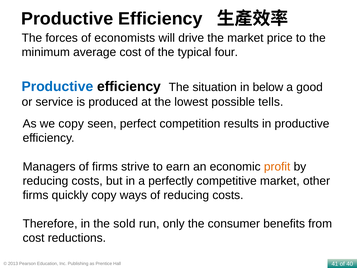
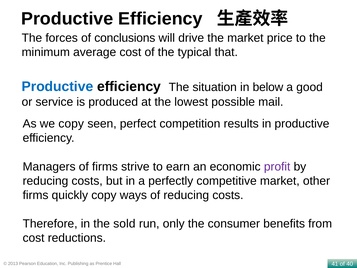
economists: economists -> conclusions (125, 38)
four: four -> that (226, 52)
tells: tells -> mail (271, 102)
profit colour: orange -> purple (277, 166)
